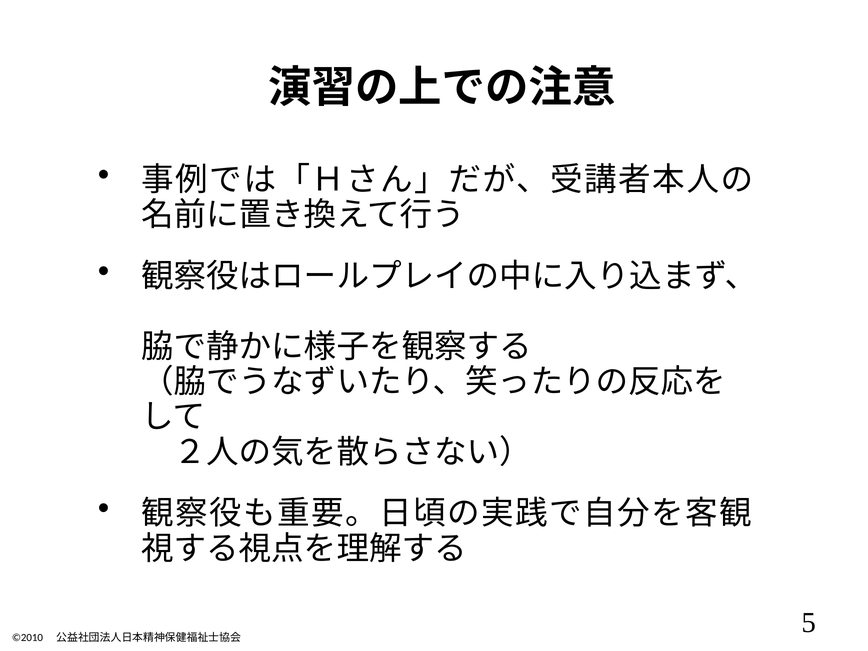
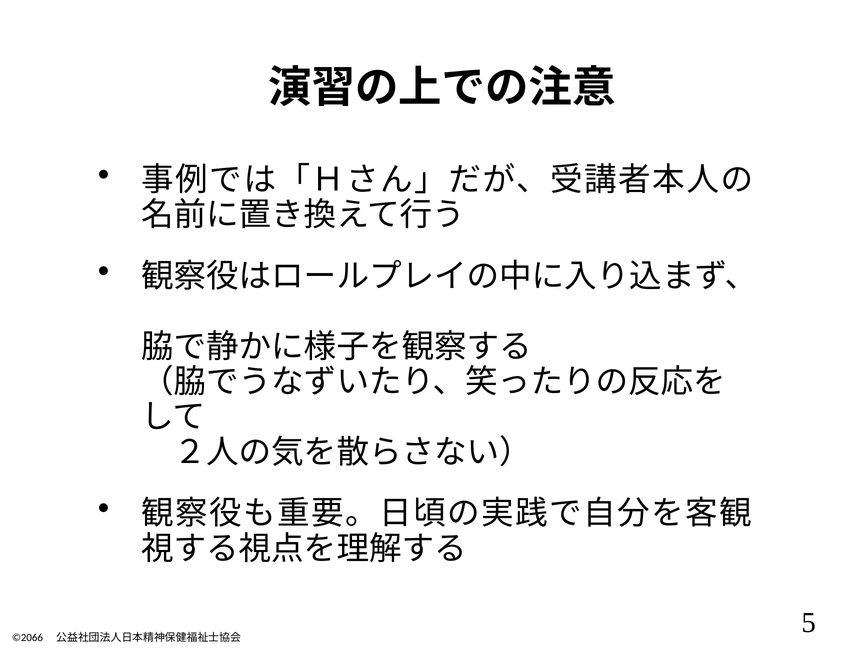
©2010: ©2010 -> ©2066 (27, 638)
